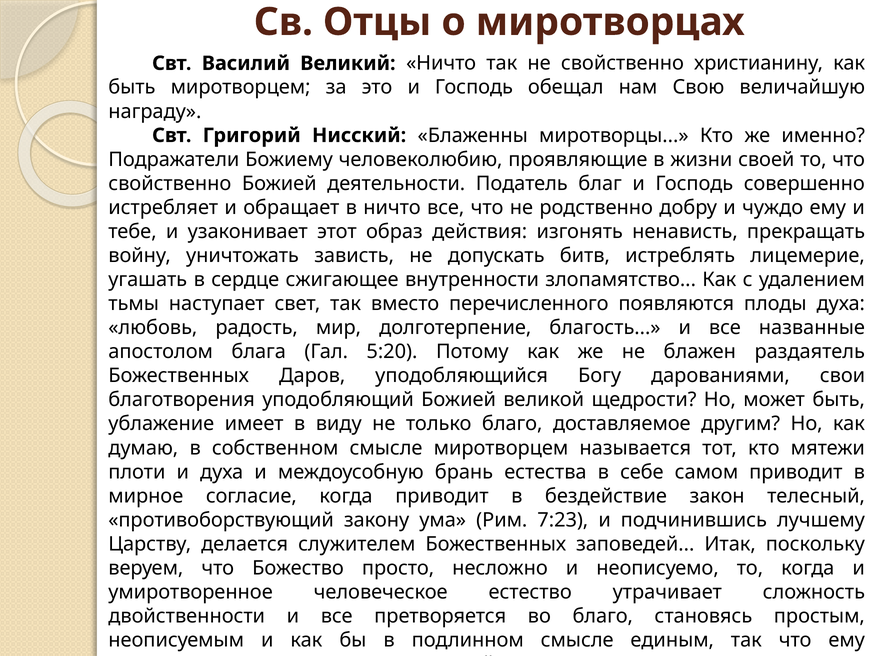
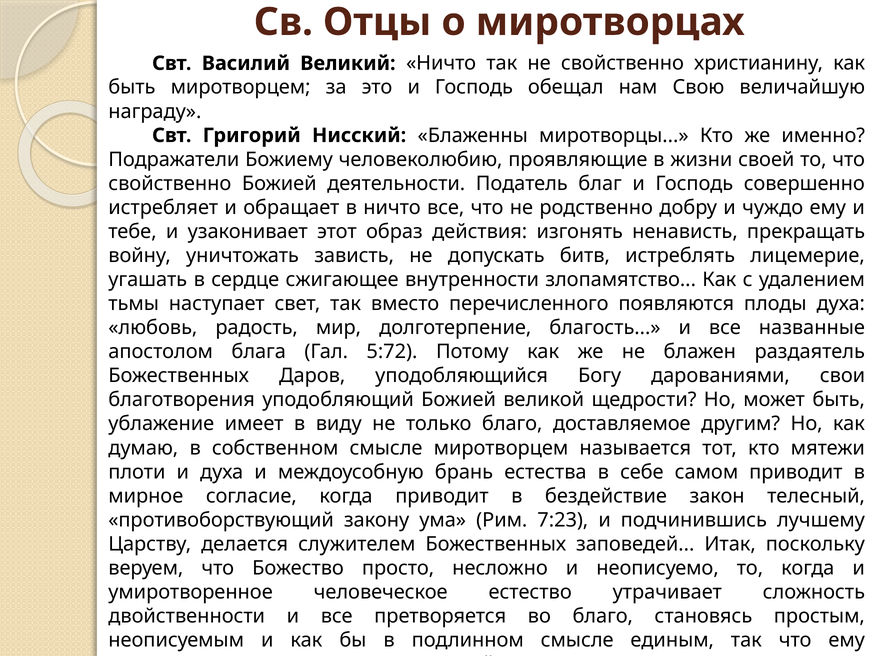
5:20: 5:20 -> 5:72 (392, 351)
